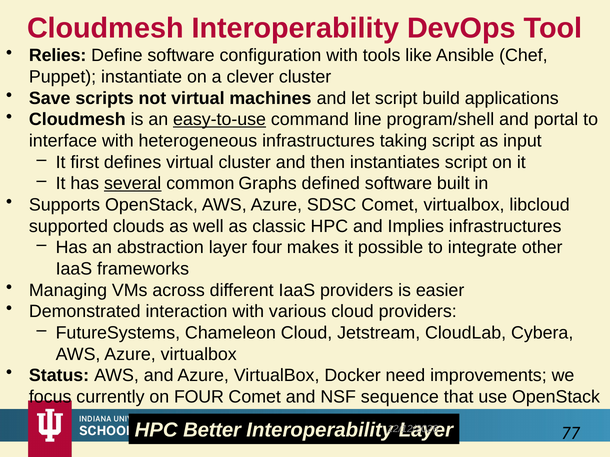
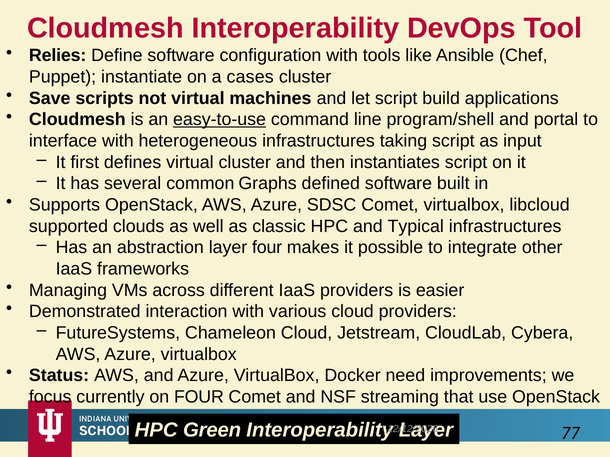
clever: clever -> cases (250, 77)
several underline: present -> none (133, 184)
Implies: Implies -> Typical (416, 226)
sequence: sequence -> streaming (400, 397)
Better: Better -> Green (212, 431)
